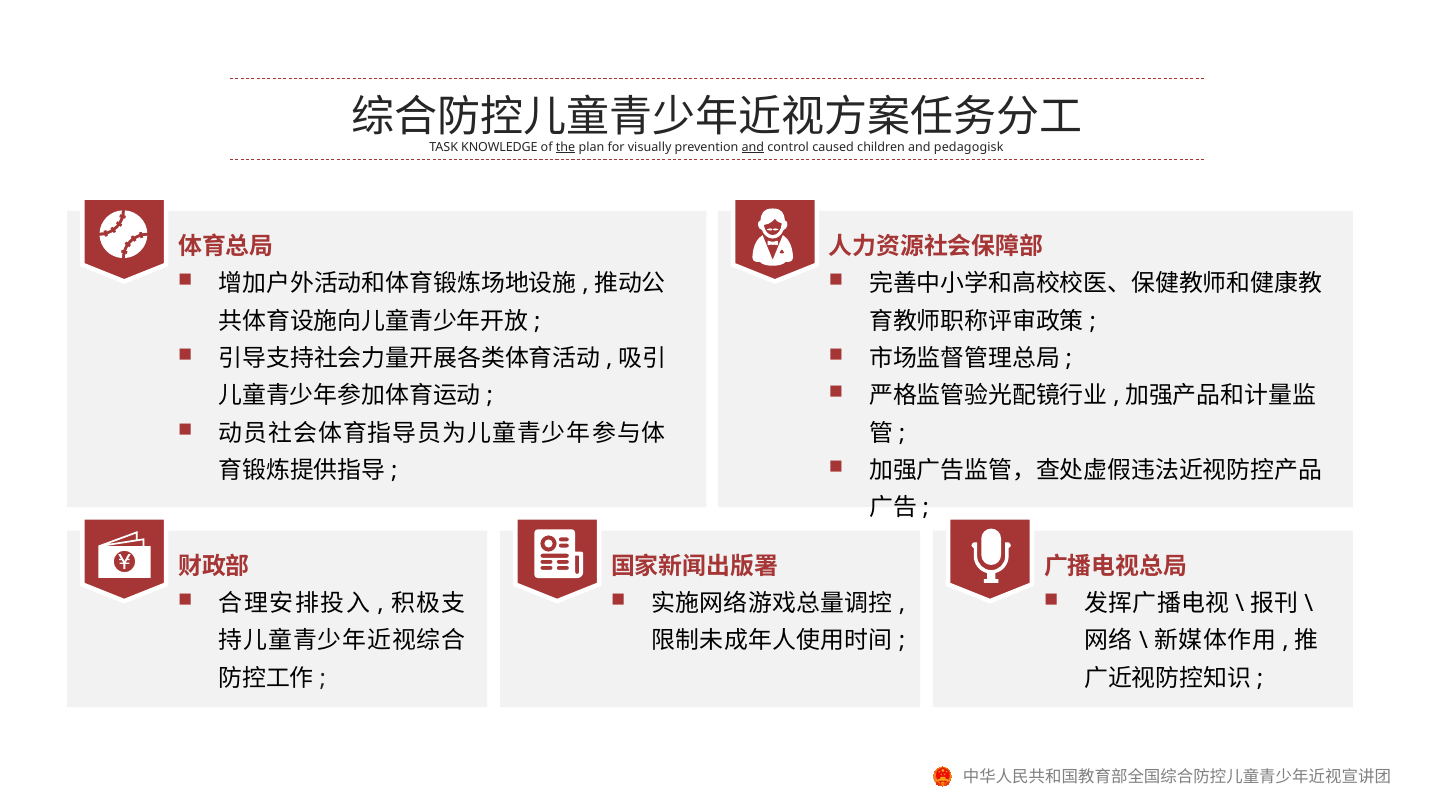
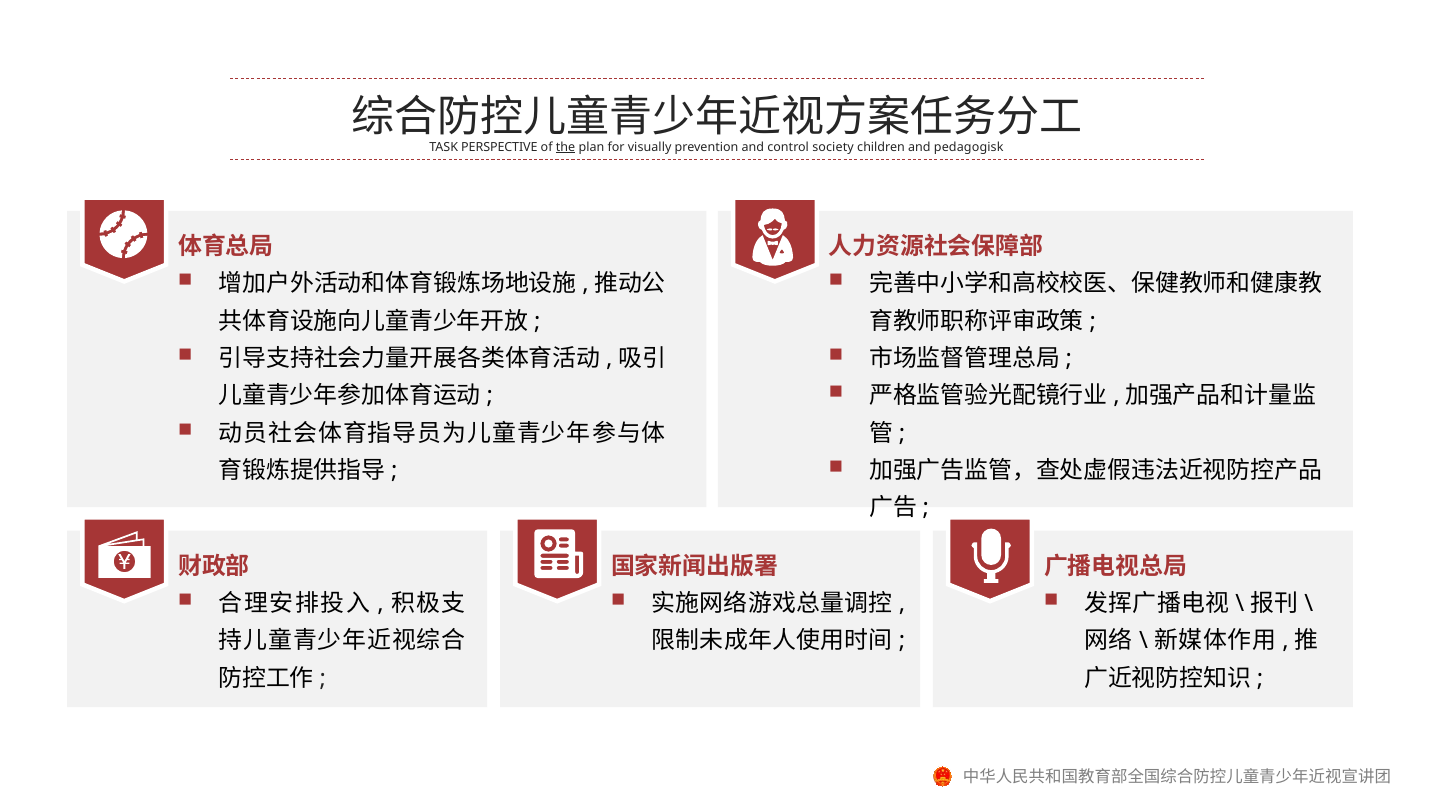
KNOWLEDGE: KNOWLEDGE -> PERSPECTIVE (499, 147)
and underline: present -> none (753, 147)
caused: caused -> society (833, 147)
